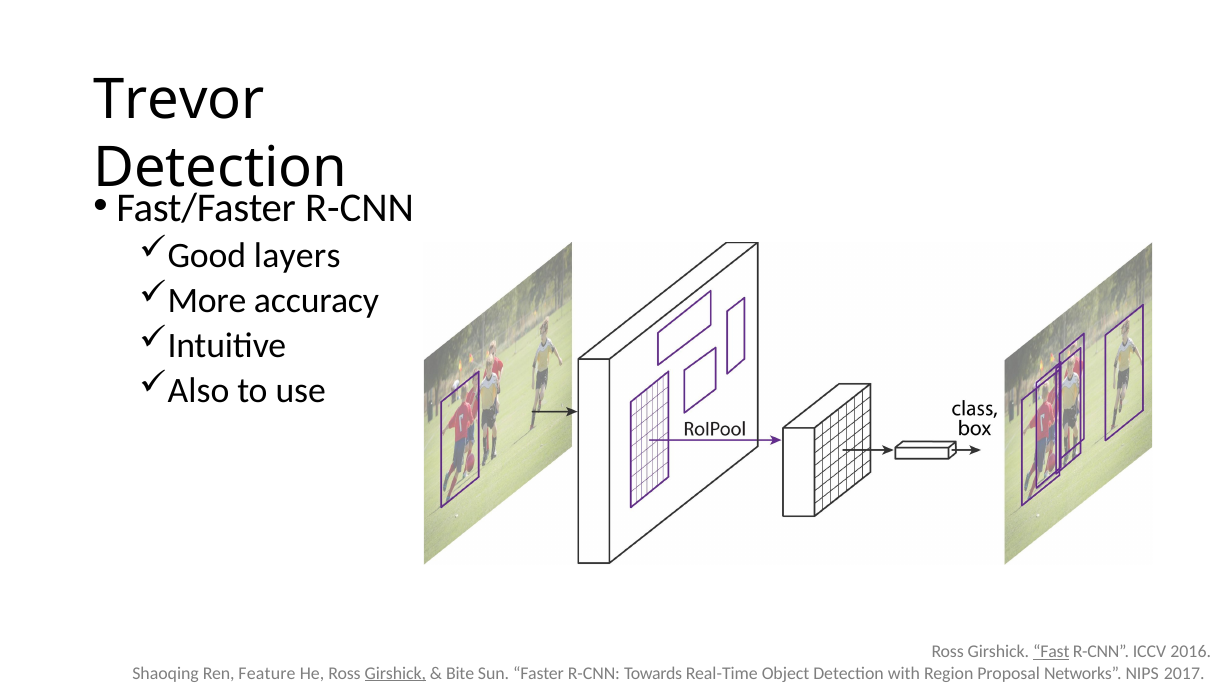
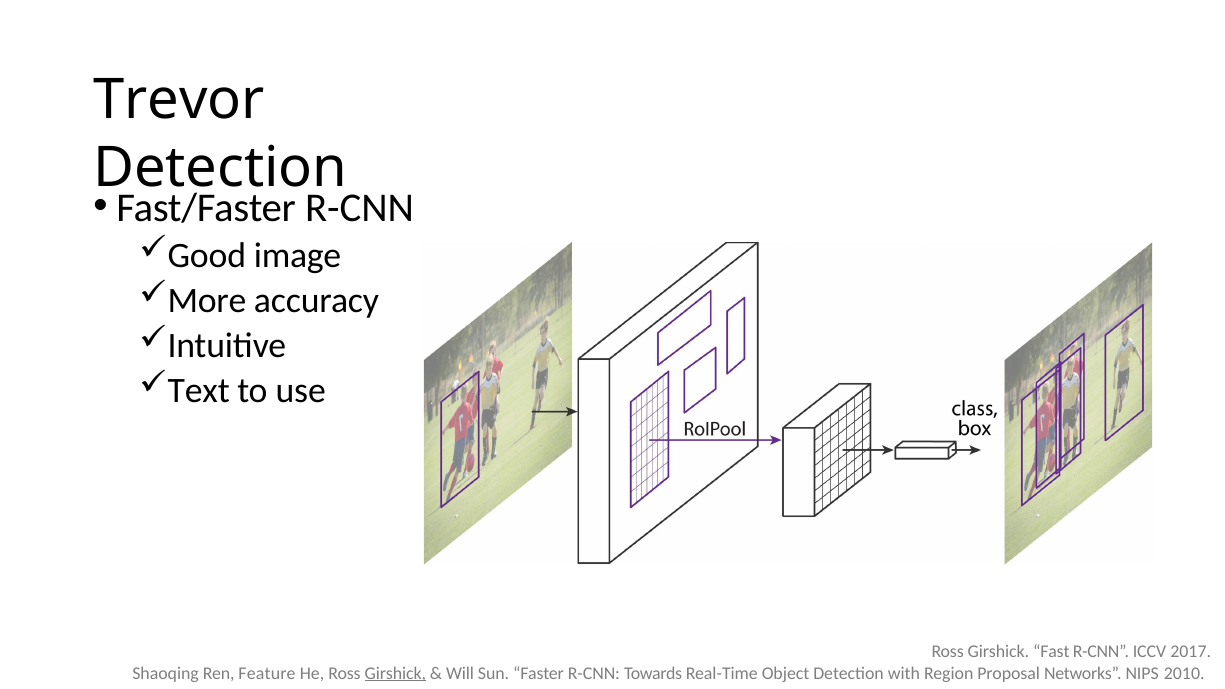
layers: layers -> image (297, 256)
Also: Also -> Text (199, 391)
Fast underline: present -> none (1051, 652)
2016: 2016 -> 2017 (1191, 652)
Bite: Bite -> Will (460, 673)
2017: 2017 -> 2010 (1184, 673)
